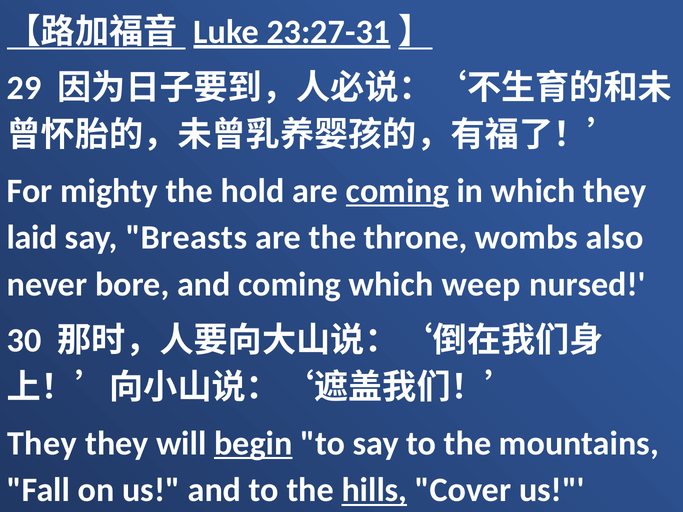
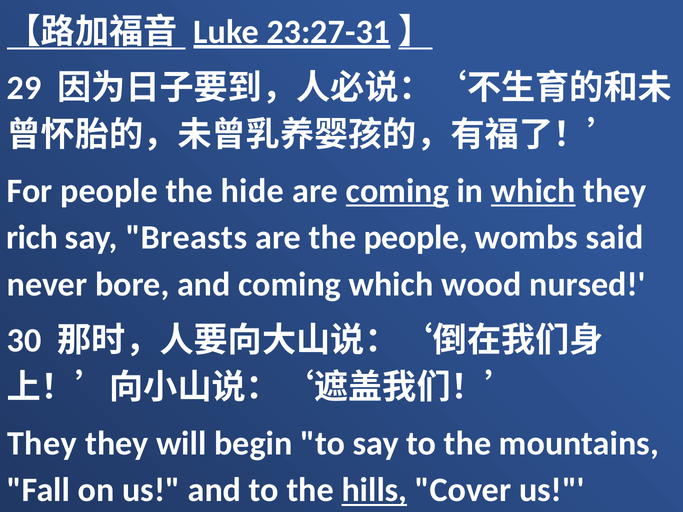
For mighty: mighty -> people (109, 191)
hold: hold -> hide (252, 191)
which underline: none -> present (533, 191)
laid: laid -> rich (32, 238)
the throne: throne -> people (416, 238)
also: also -> said (615, 238)
weep: weep -> wood (481, 285)
begin underline: present -> none (253, 444)
